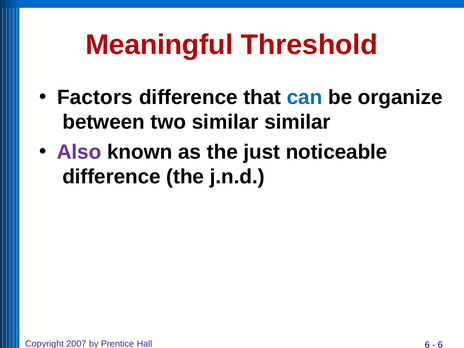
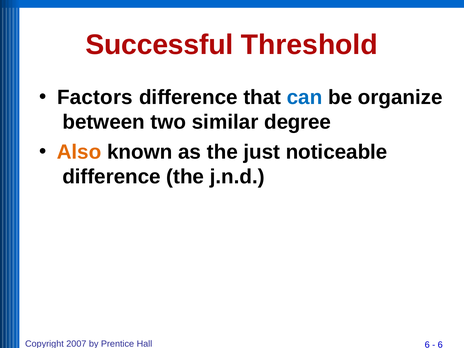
Meaningful: Meaningful -> Successful (159, 45)
similar similar: similar -> degree (298, 122)
Also colour: purple -> orange (79, 152)
